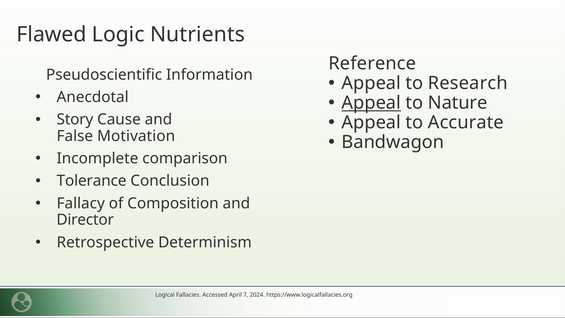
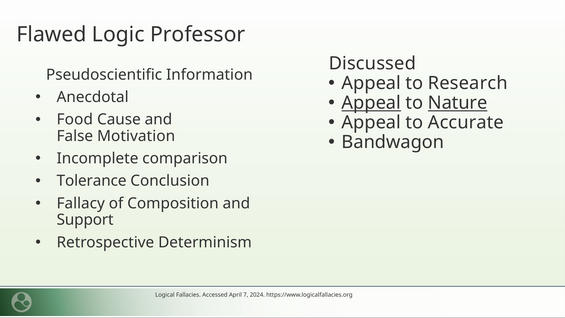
Nutrients: Nutrients -> Professor (198, 34)
Reference: Reference -> Discussed (372, 64)
Nature underline: none -> present (458, 103)
Story: Story -> Food (75, 119)
Director: Director -> Support (85, 220)
